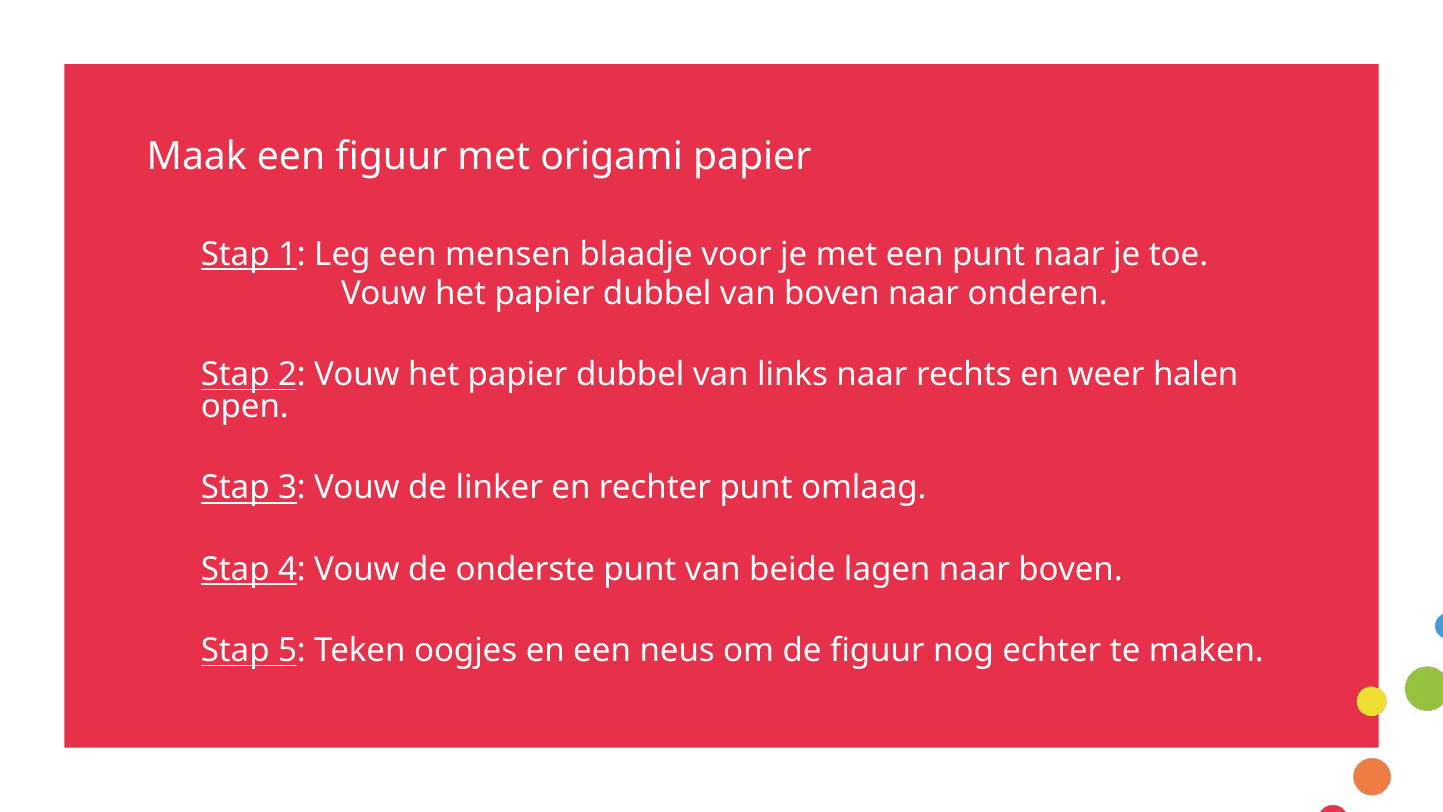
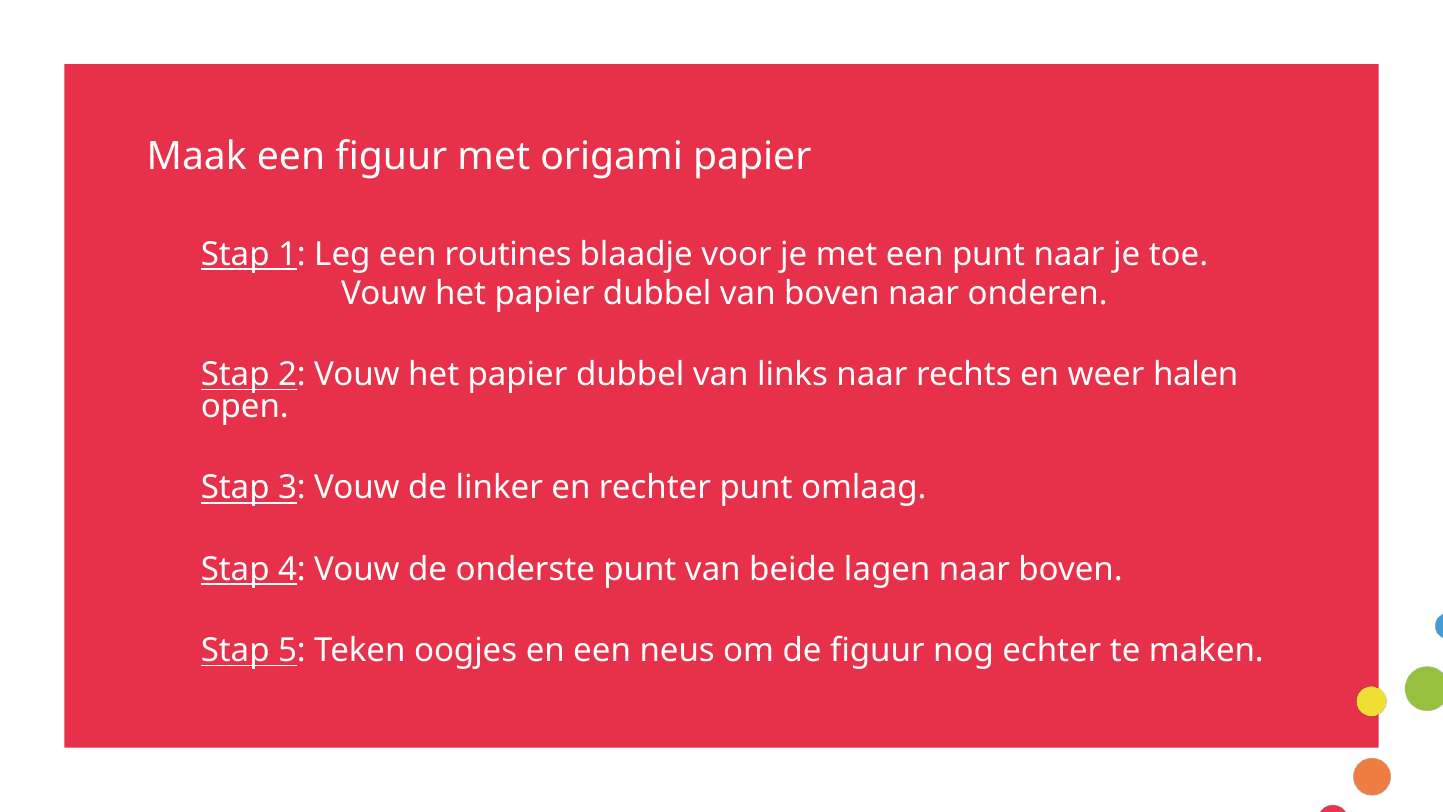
mensen: mensen -> routines (508, 254)
